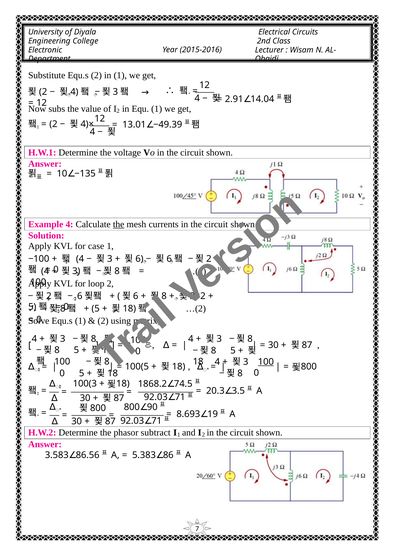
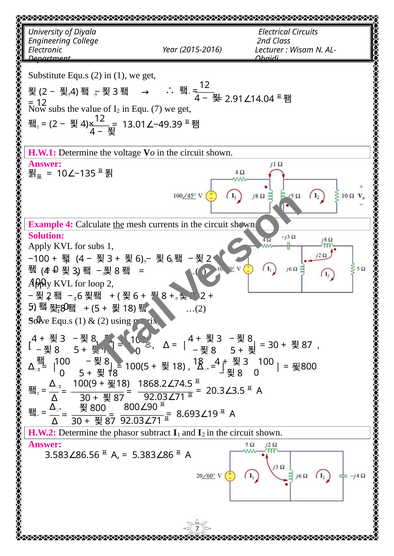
Equ 1: 1 -> 7 (157, 109)
for case: case -> subs (96, 247)
100 underline: present -> none (266, 362)
100(3: 100(3 -> 100(9 (85, 384)
